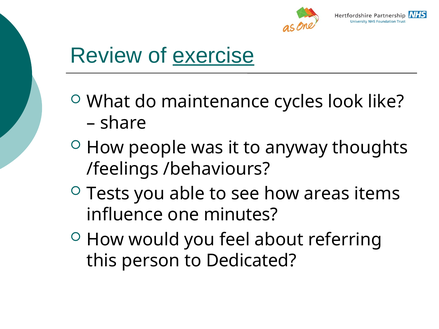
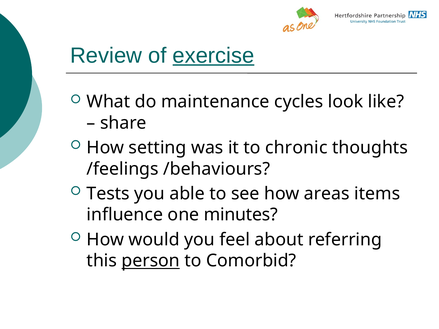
people: people -> setting (158, 148)
anyway: anyway -> chronic (296, 148)
person underline: none -> present (151, 261)
Dedicated: Dedicated -> Comorbid (251, 261)
